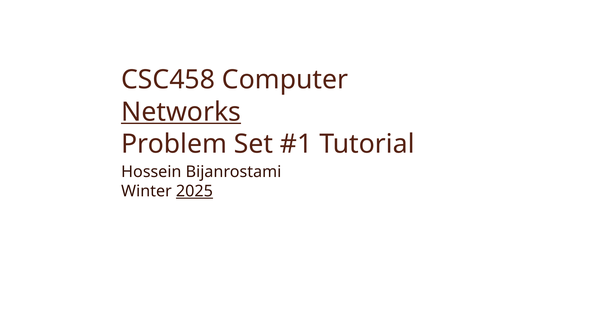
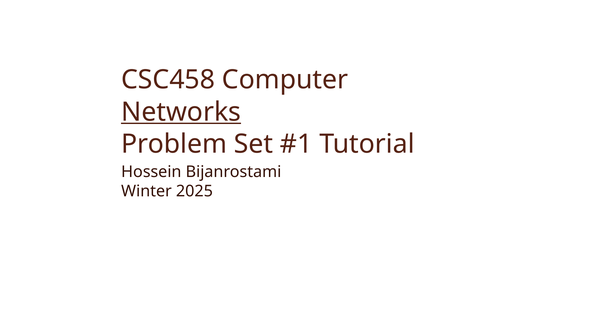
2025 underline: present -> none (194, 191)
